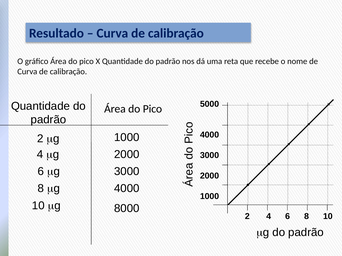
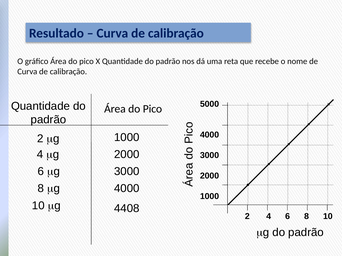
8000: 8000 -> 4408 (127, 209)
